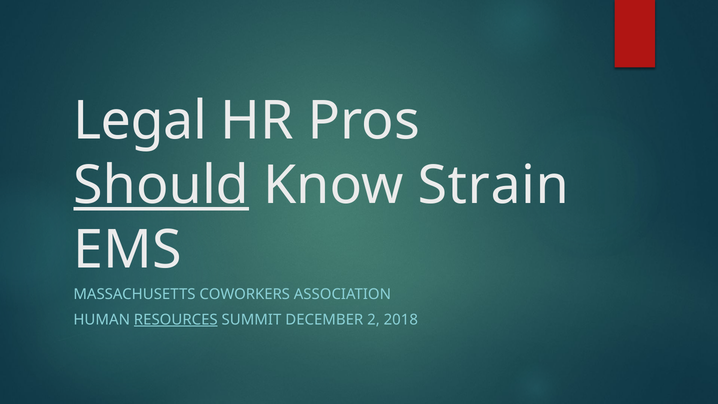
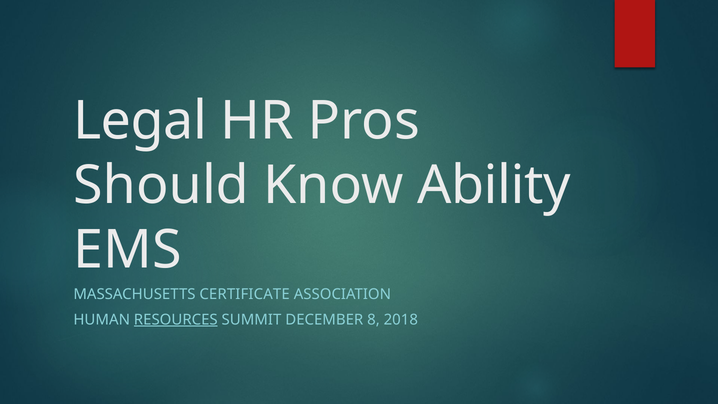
Should underline: present -> none (161, 185)
Strain: Strain -> Ability (494, 185)
COWORKERS: COWORKERS -> CERTIFICATE (245, 294)
2: 2 -> 8 (373, 320)
